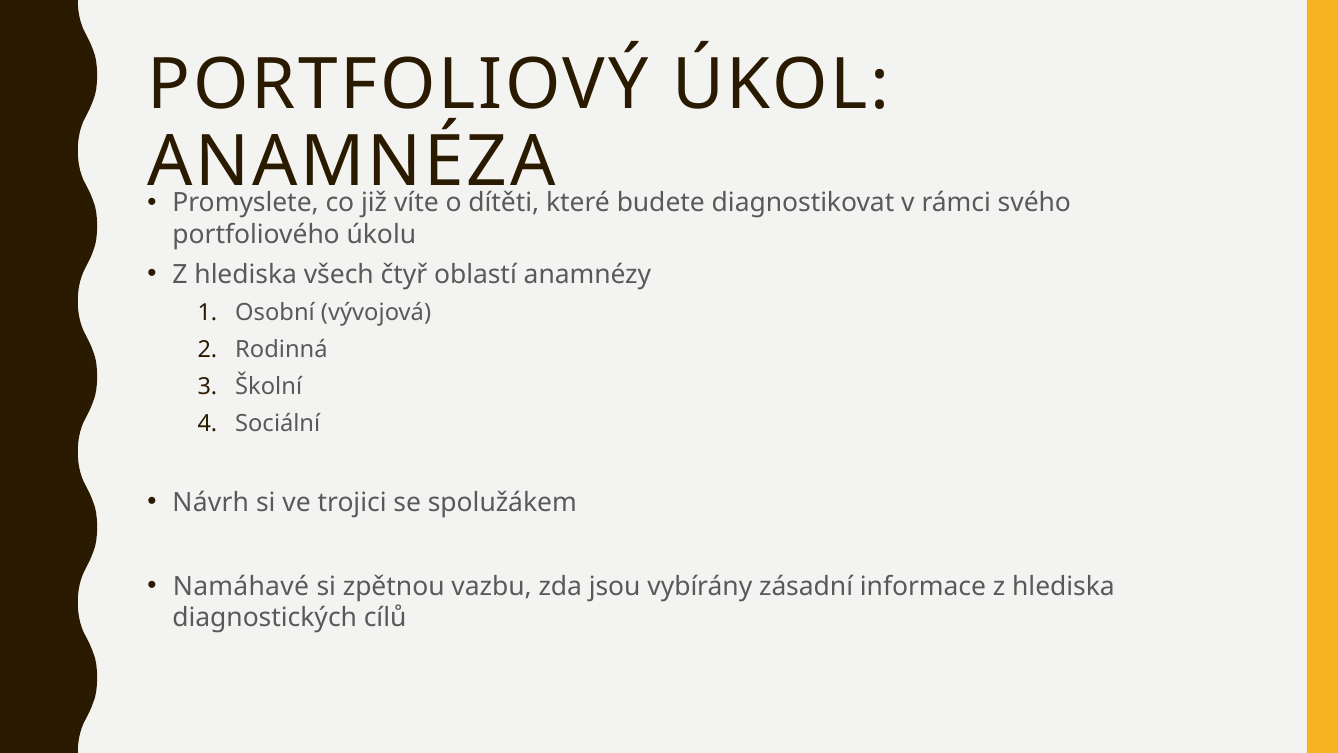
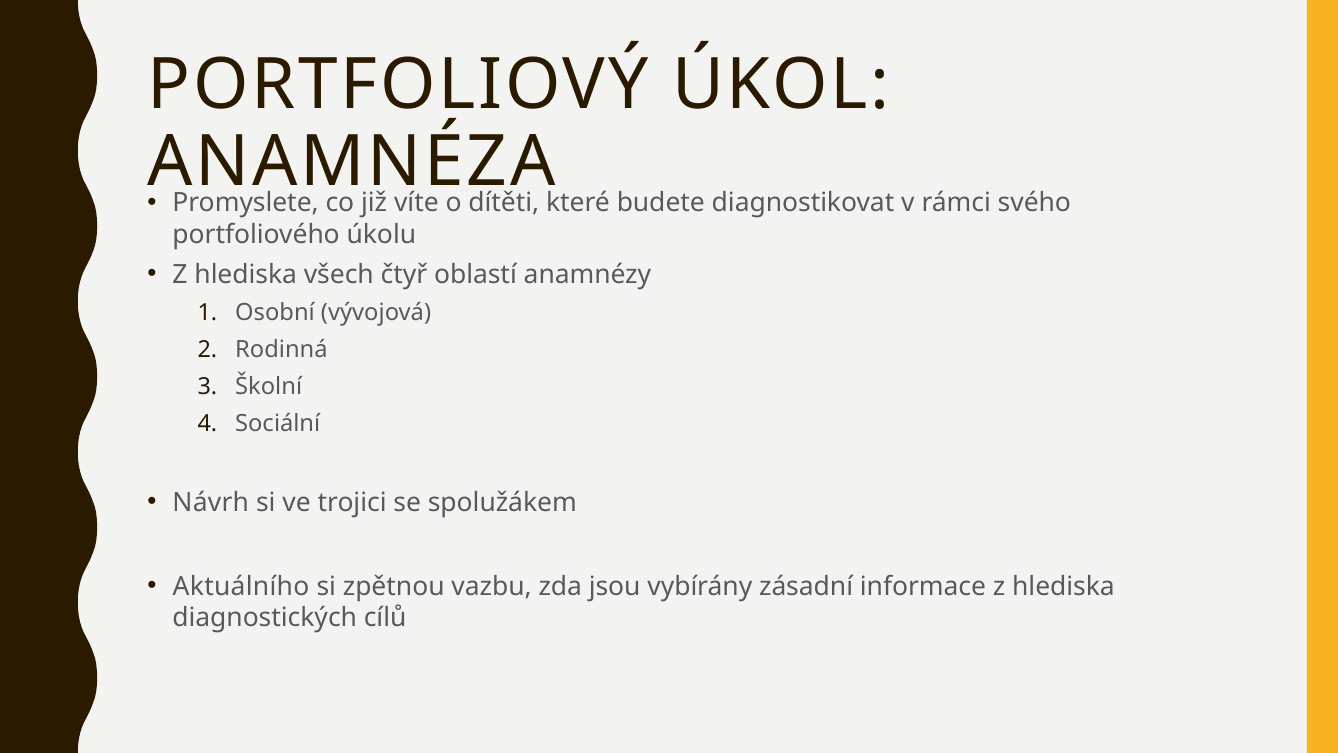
Namáhavé: Namáhavé -> Aktuálního (241, 586)
